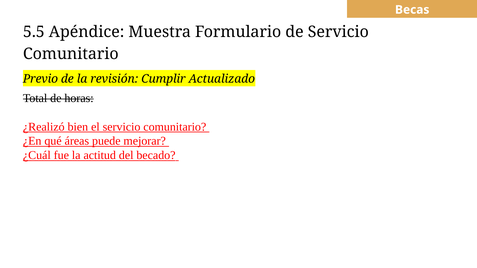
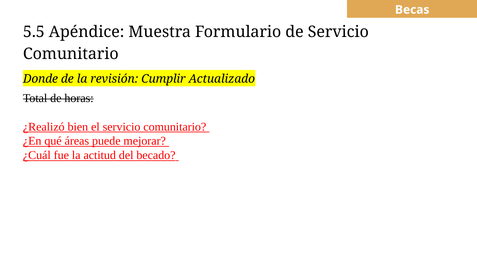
Previo: Previo -> Donde (40, 79)
